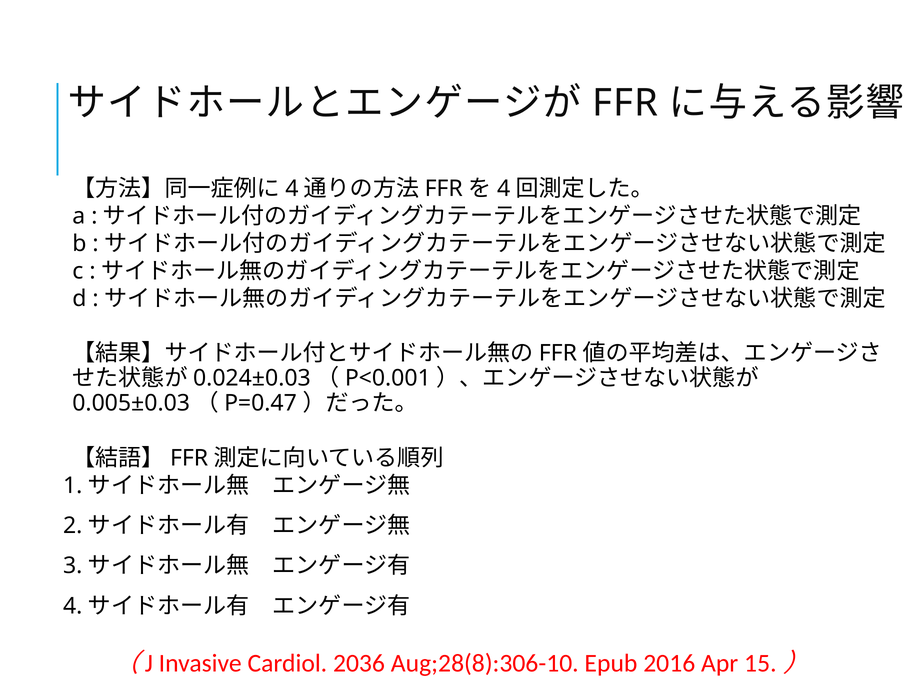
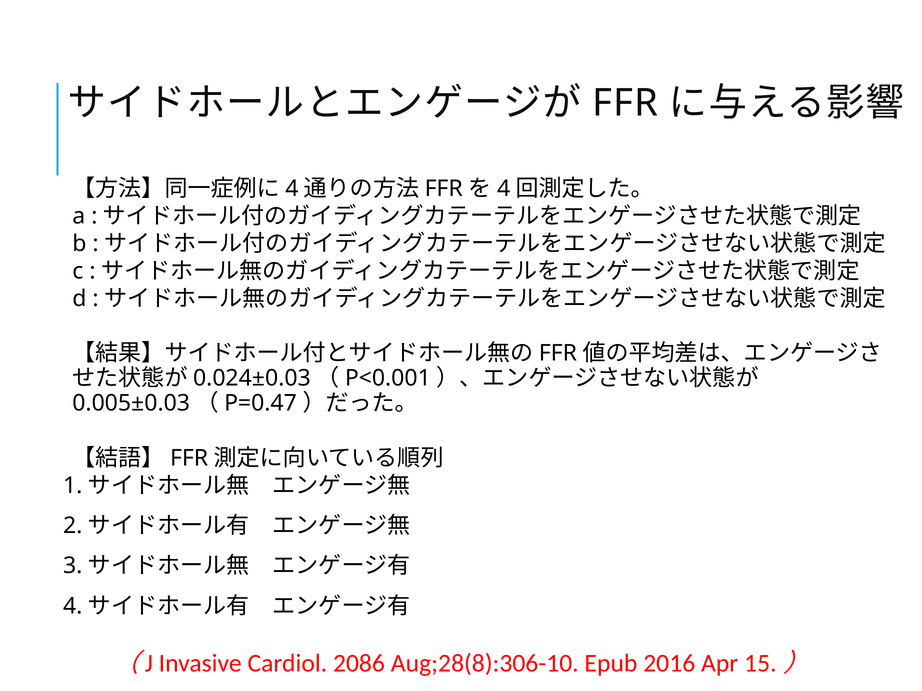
2036: 2036 -> 2086 (359, 664)
